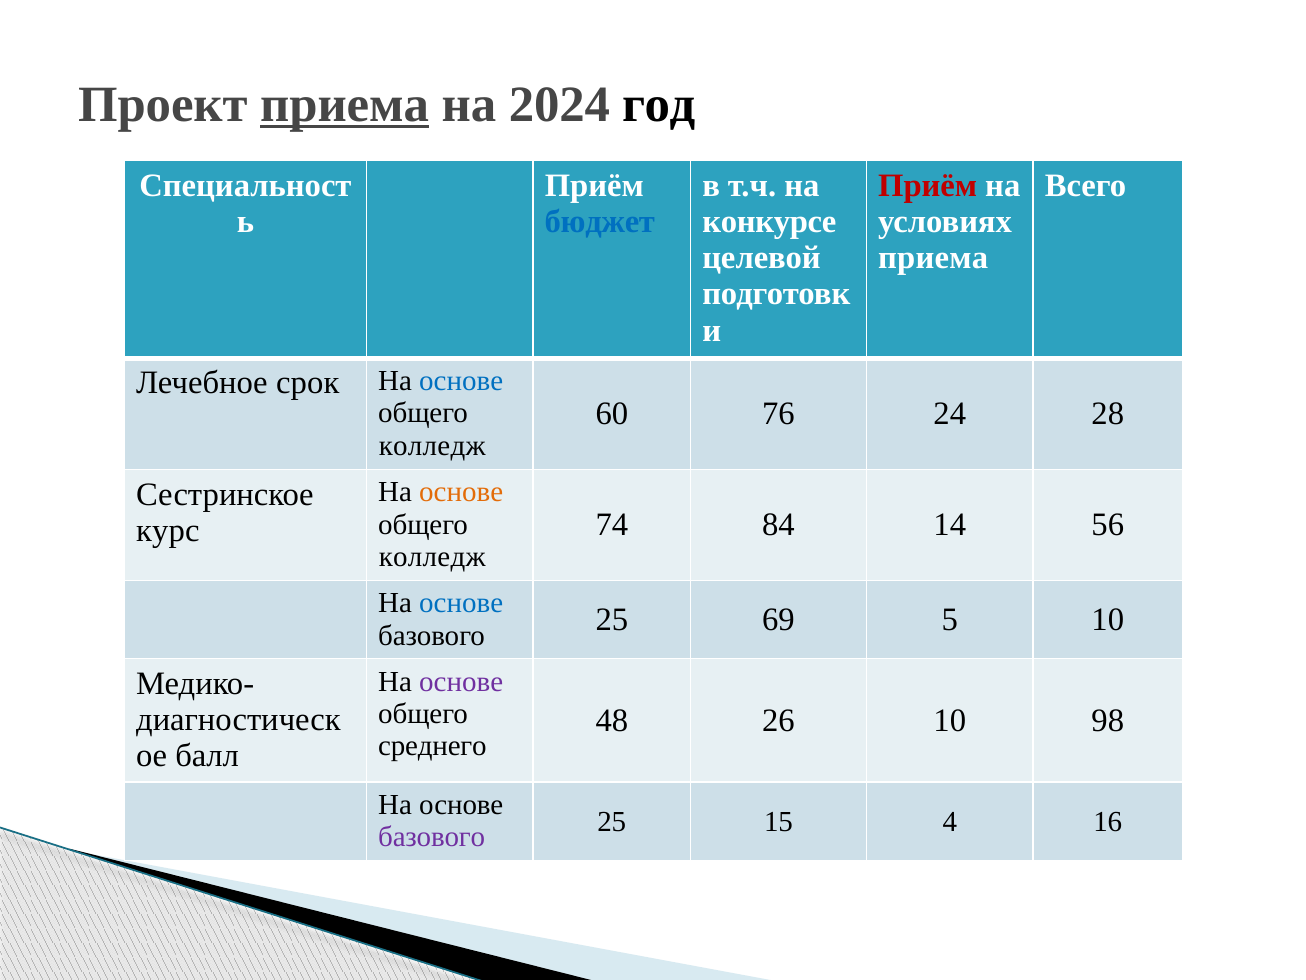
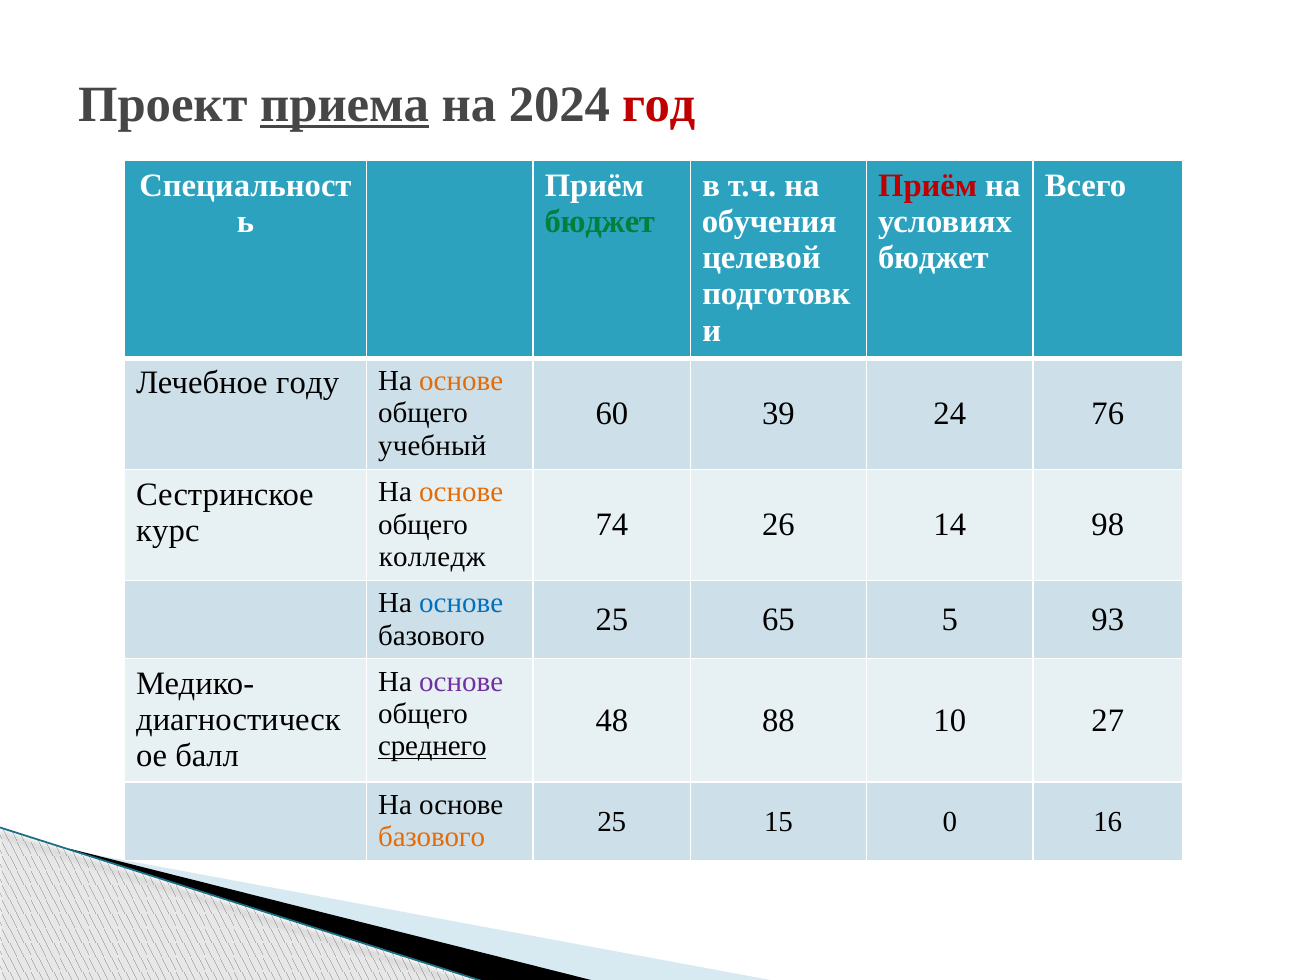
год colour: black -> red (659, 105)
бюджет colour: blue -> green (600, 222)
конкурсе: конкурсе -> обучения (769, 222)
приема: приема -> бюджет (933, 258)
срок: срок -> году (308, 383)
основе colour: blue -> orange (461, 381)
76: 76 -> 39 (778, 414)
28: 28 -> 76 (1108, 414)
колледж: колледж -> учебный (432, 445)
84: 84 -> 26 (778, 525)
56: 56 -> 98 (1108, 525)
69: 69 -> 65 (778, 620)
5 10: 10 -> 93 (1108, 620)
26: 26 -> 88 (778, 720)
98: 98 -> 27 (1108, 720)
среднего underline: none -> present (432, 746)
4: 4 -> 0 (950, 821)
базового colour: purple -> orange (432, 837)
